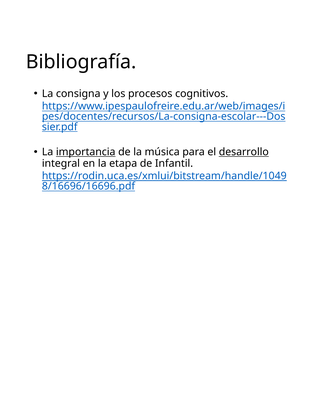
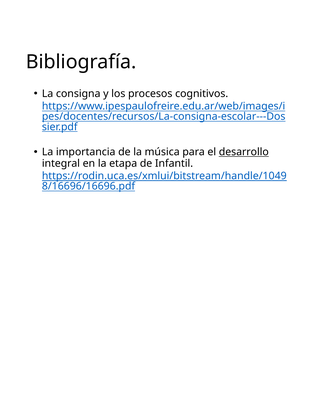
importancia underline: present -> none (86, 152)
